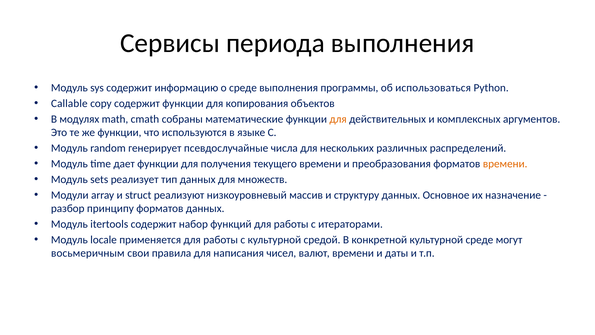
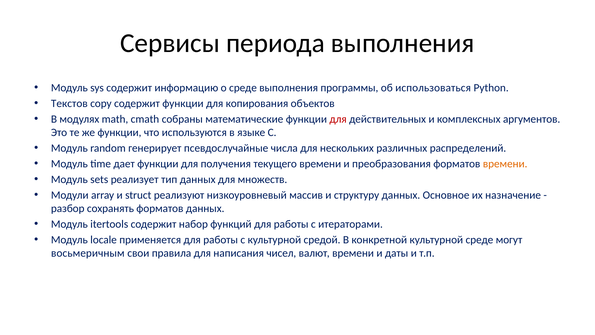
Callable: Callable -> Текстов (69, 103)
для colour: orange -> red (338, 119)
принципу: принципу -> сохранять (110, 208)
